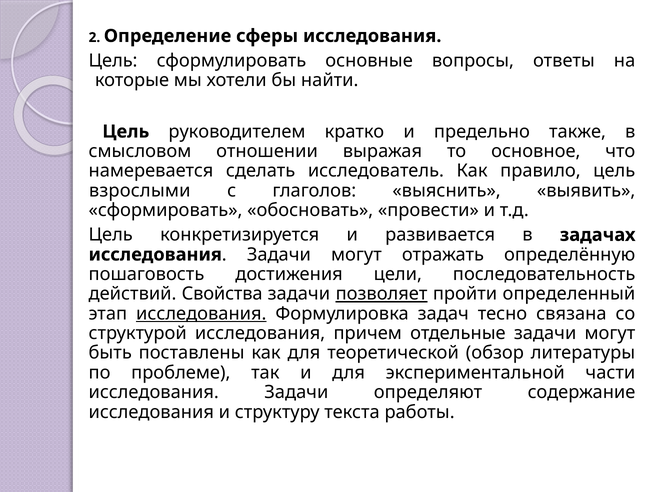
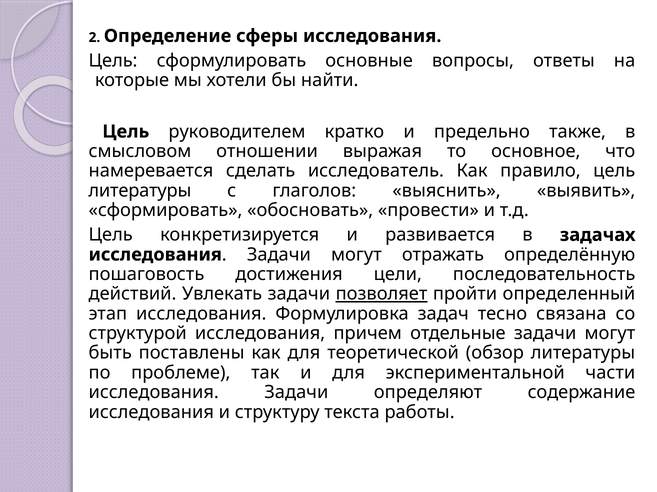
взрослыми: взрослыми -> литературы (140, 191)
Свойства: Свойства -> Увлекать (222, 294)
исследования underline: present -> none (201, 314)
